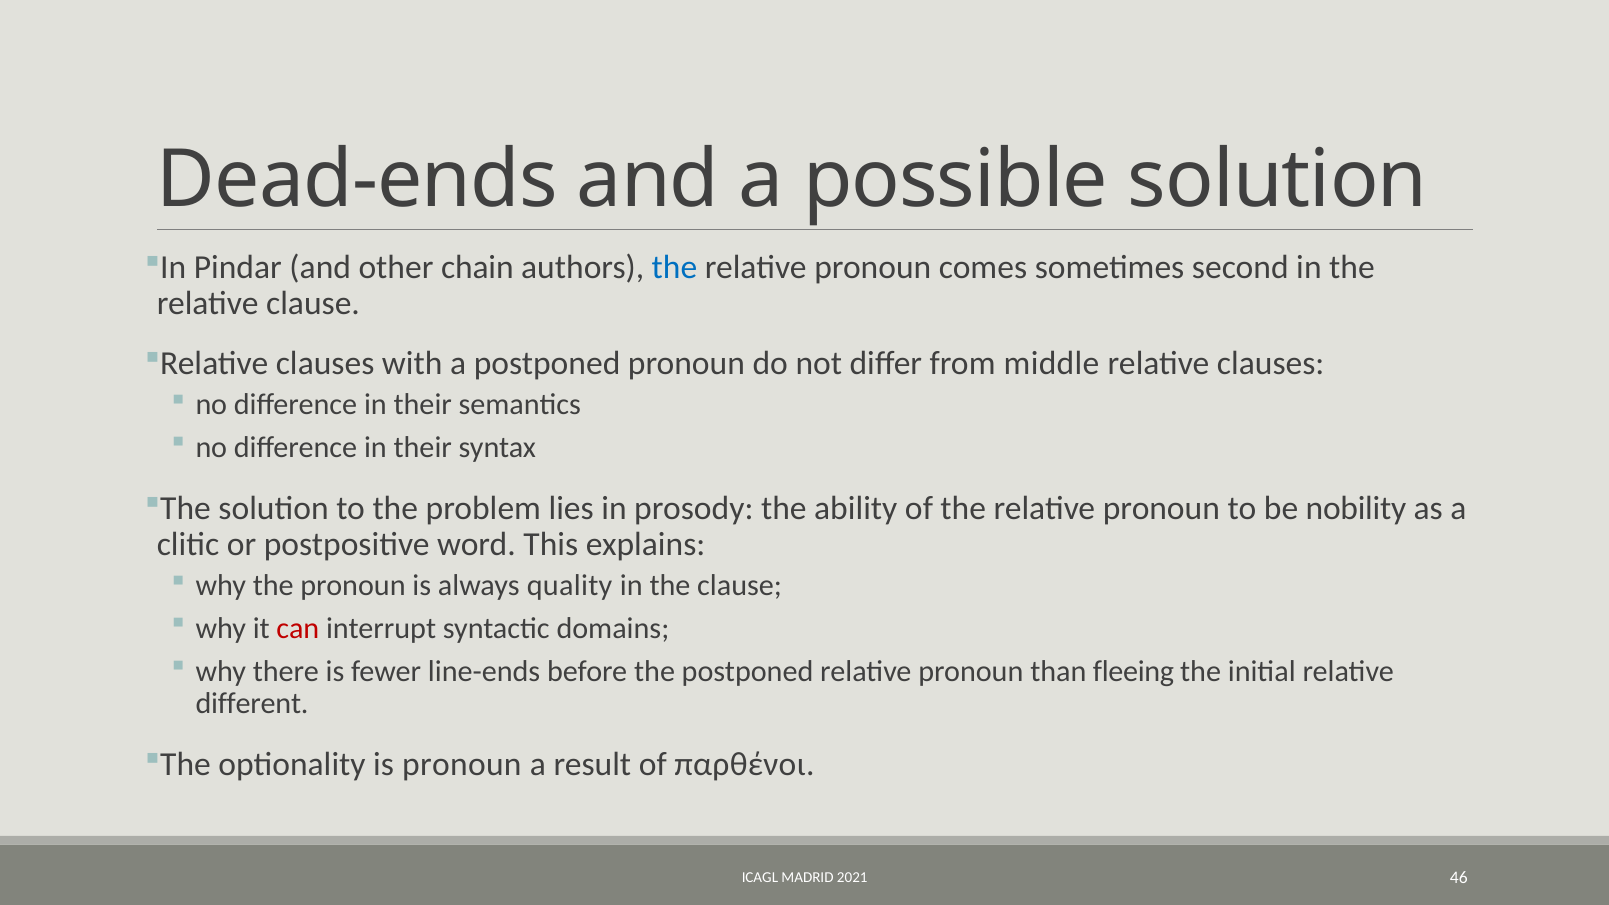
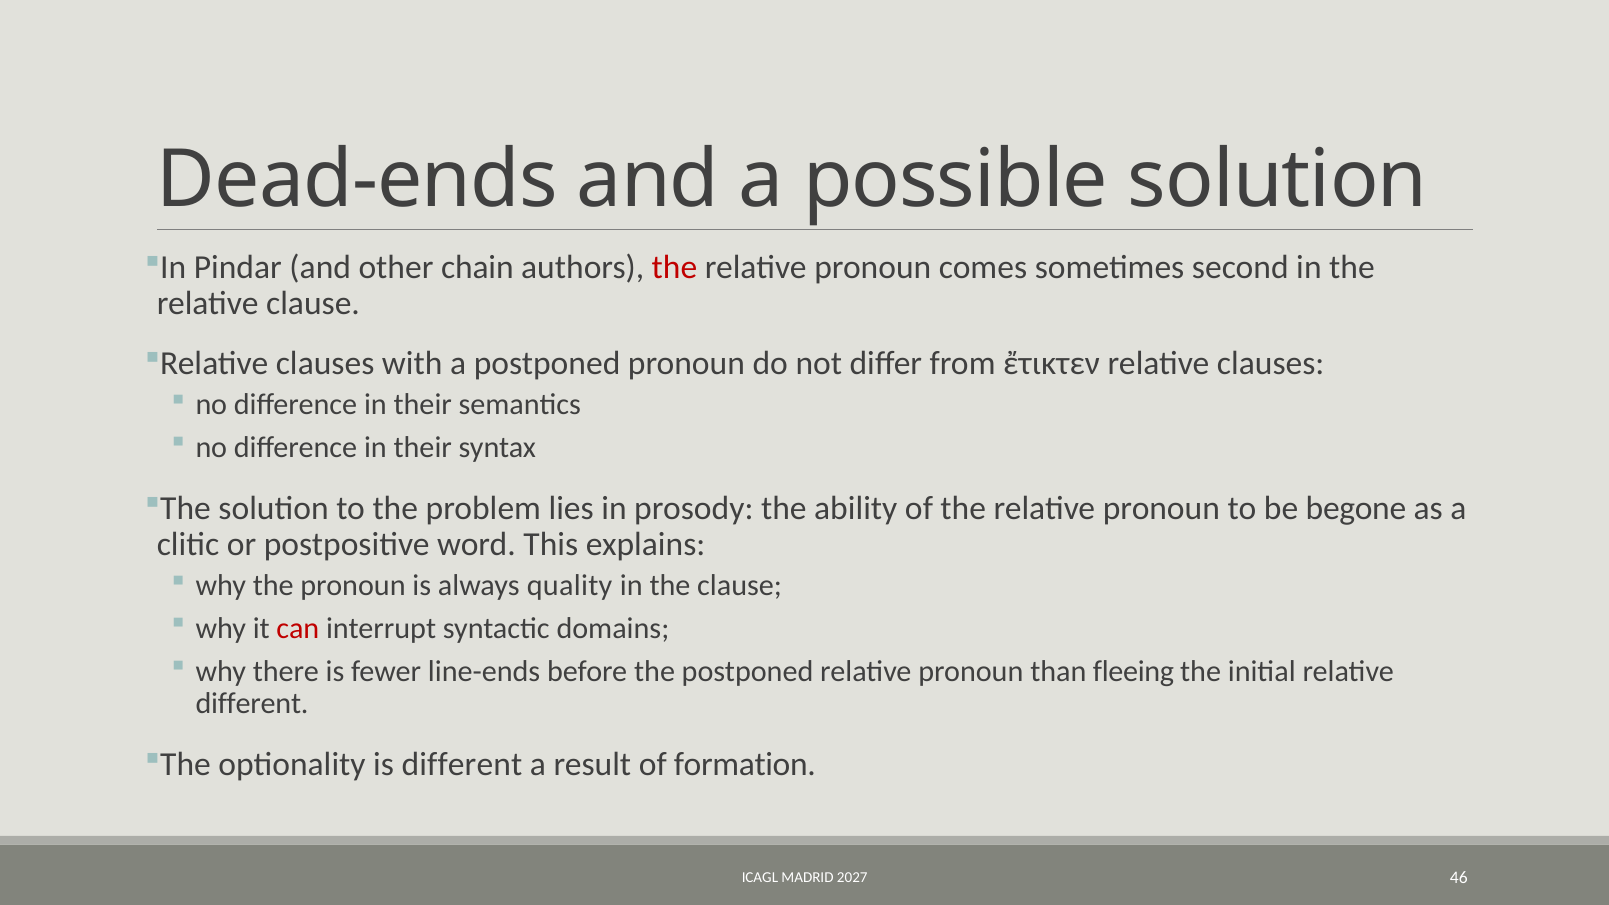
the colour: blue -> red (674, 268)
middle: middle -> ἔτικτεν (1052, 363)
nobility: nobility -> begone (1356, 508)
is pronoun: pronoun -> different (462, 765)
παρθένοι: παρθένοι -> formation (745, 765)
2021: 2021 -> 2027 (852, 878)
